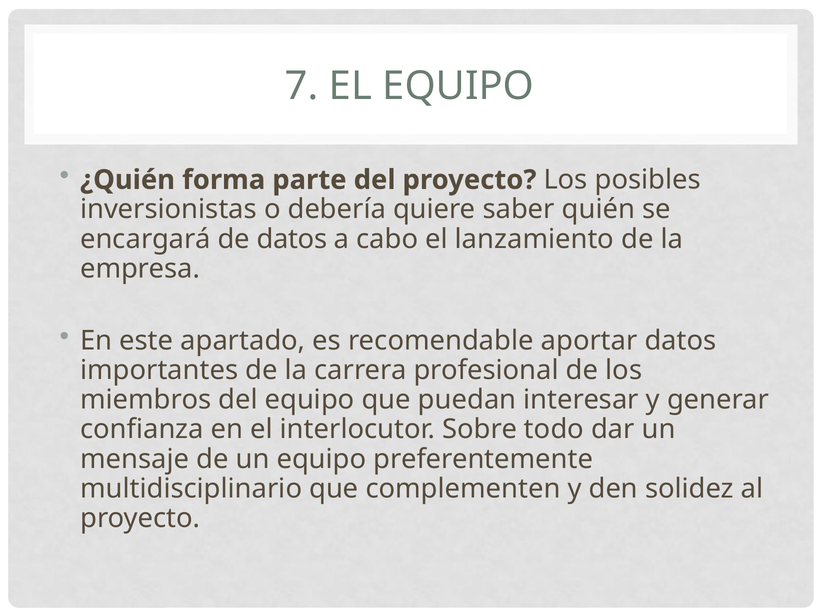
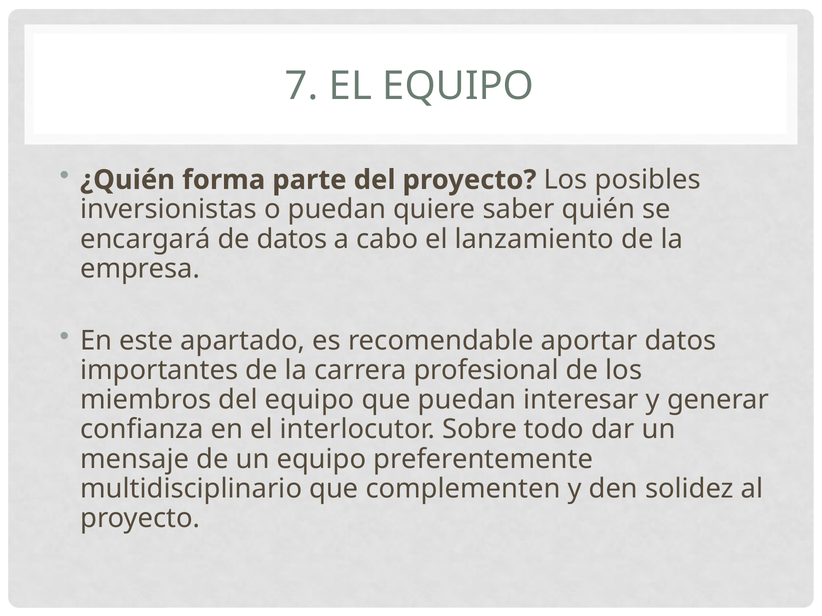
o debería: debería -> puedan (337, 210)
